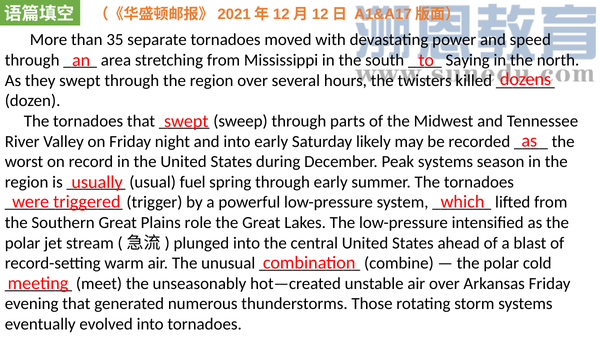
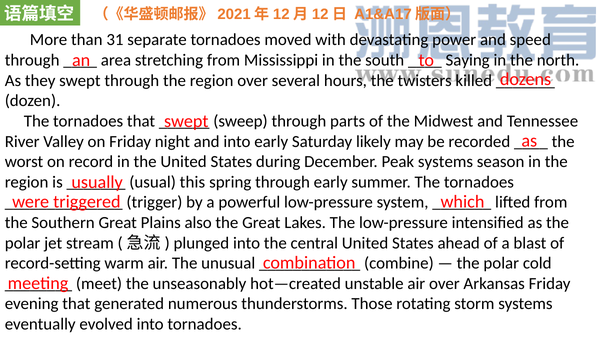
35: 35 -> 31 (115, 40)
fuel: fuel -> this (192, 182)
role: role -> also (198, 223)
